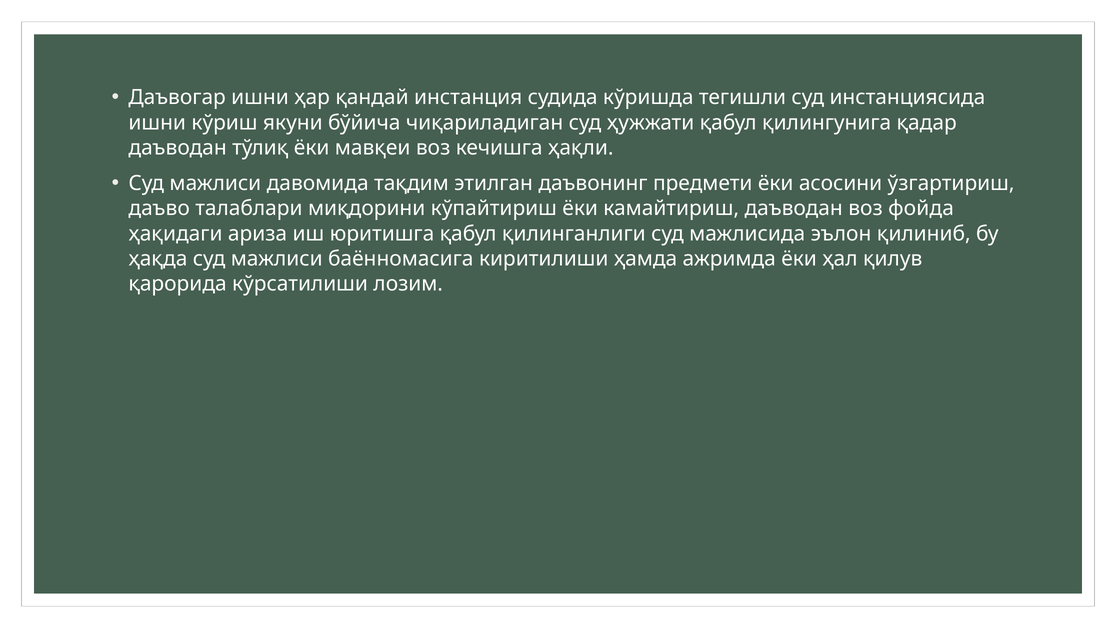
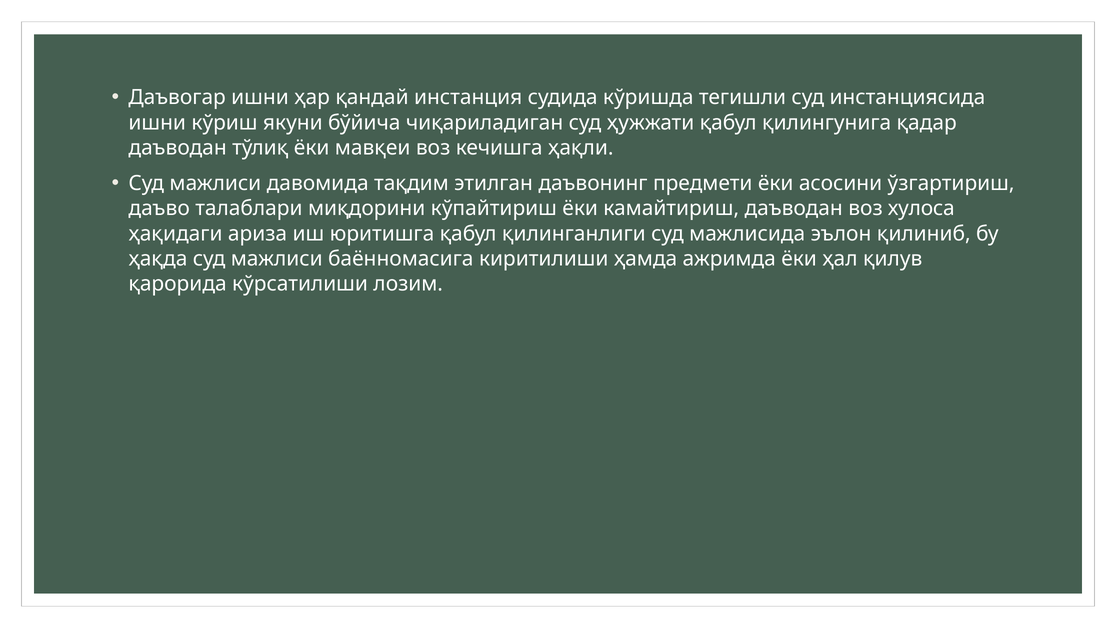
фойда: фойда -> хулоса (921, 208)
